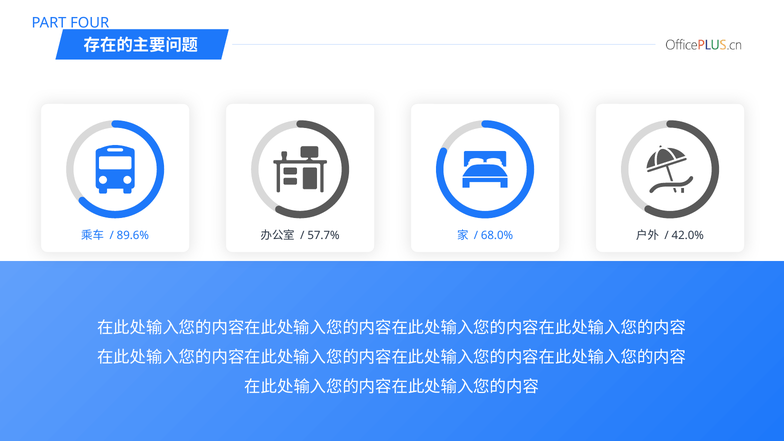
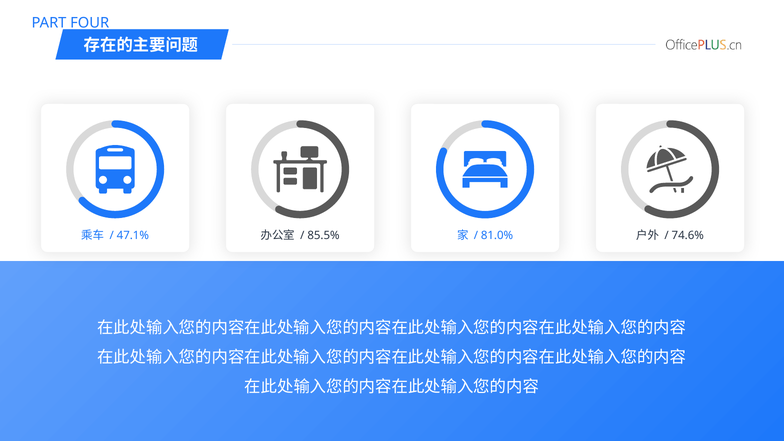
89.6%: 89.6% -> 47.1% (133, 235)
57.7%: 57.7% -> 85.5% (324, 235)
68.0%: 68.0% -> 81.0% (497, 235)
42.0%: 42.0% -> 74.6% (688, 235)
